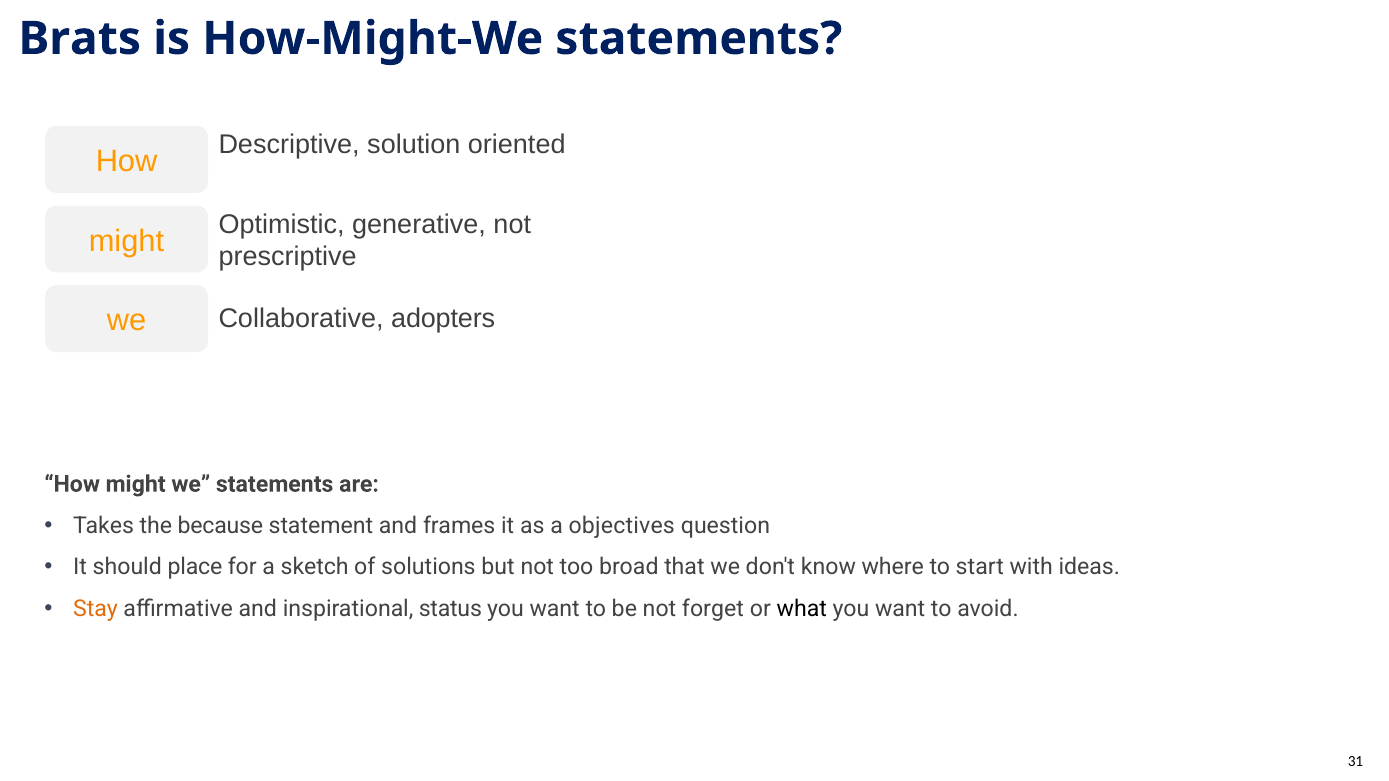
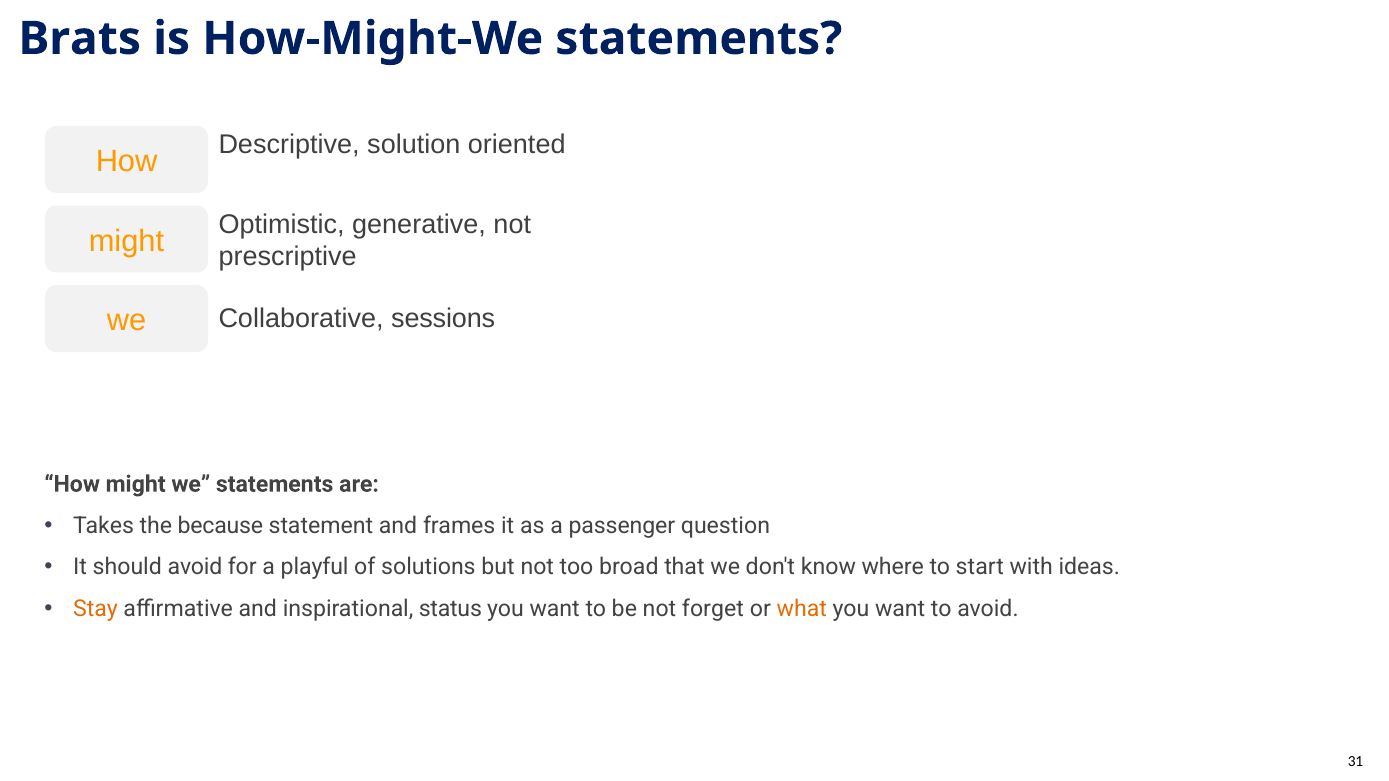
adopters: adopters -> sessions (443, 318)
objectives: objectives -> passenger (622, 526)
should place: place -> avoid (195, 568)
sketch: sketch -> playful (315, 568)
what colour: black -> orange (802, 609)
